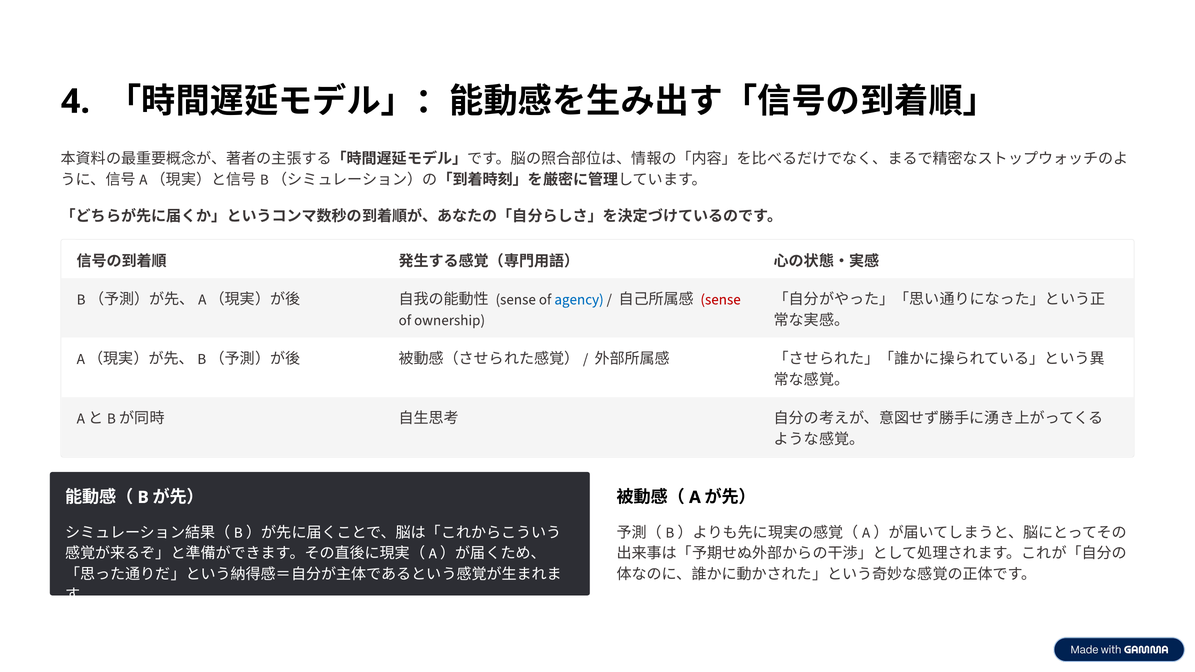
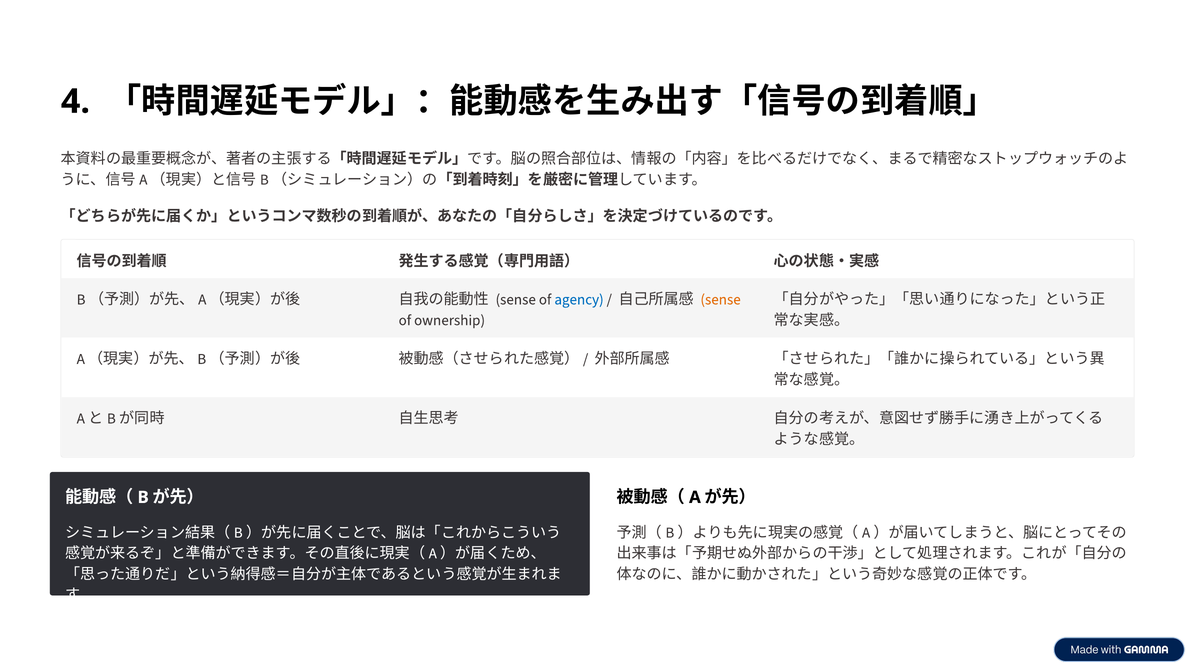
sense colour: red -> orange (721, 300)
